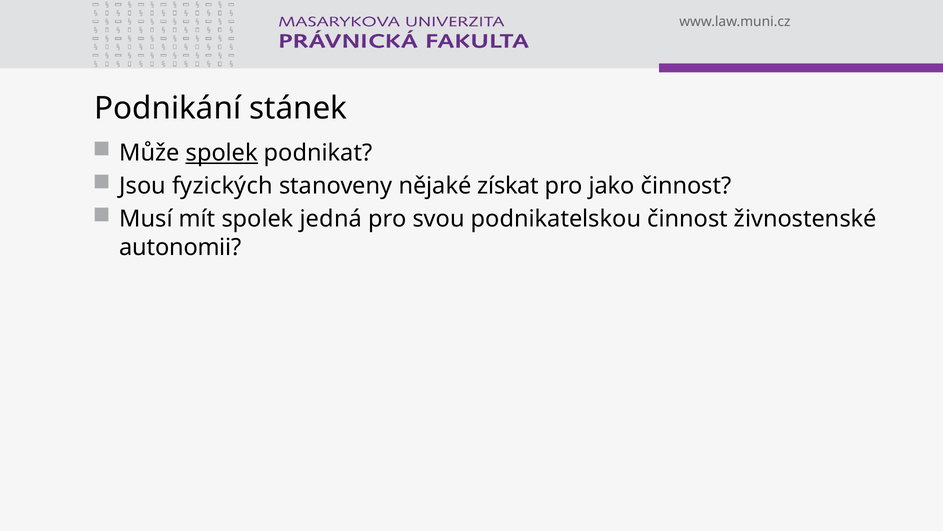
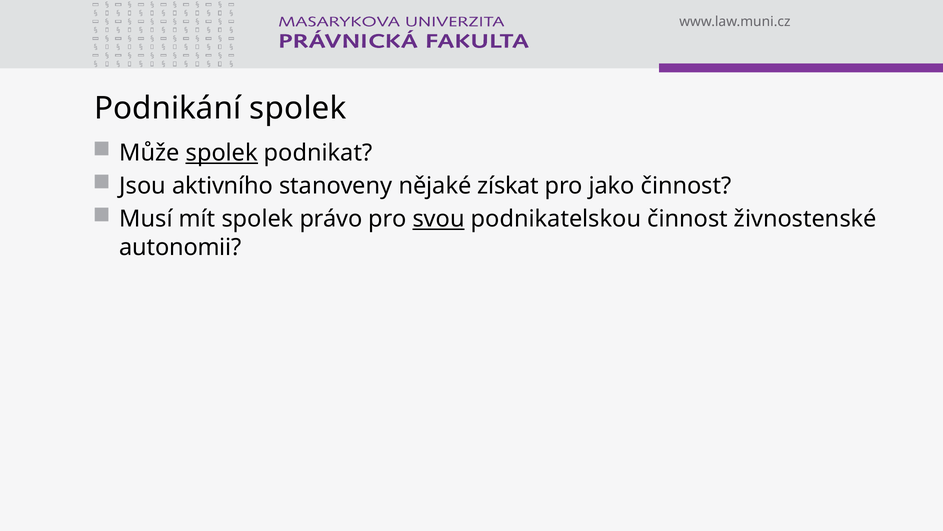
Podnikání stánek: stánek -> spolek (298, 108)
fyzických: fyzických -> aktivního (223, 186)
jedná: jedná -> právo (331, 219)
svou underline: none -> present (439, 219)
